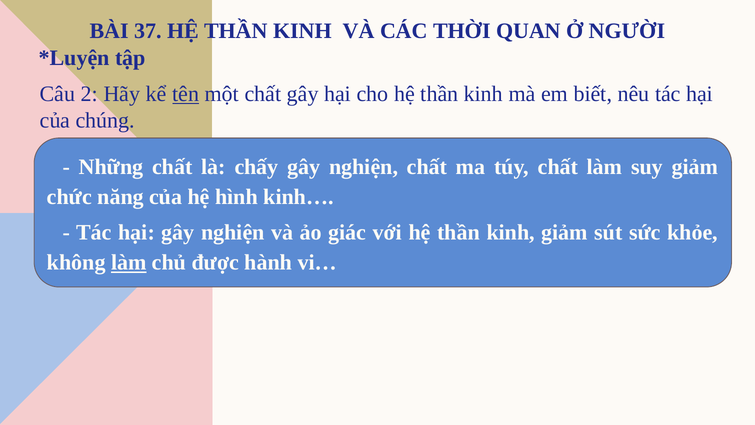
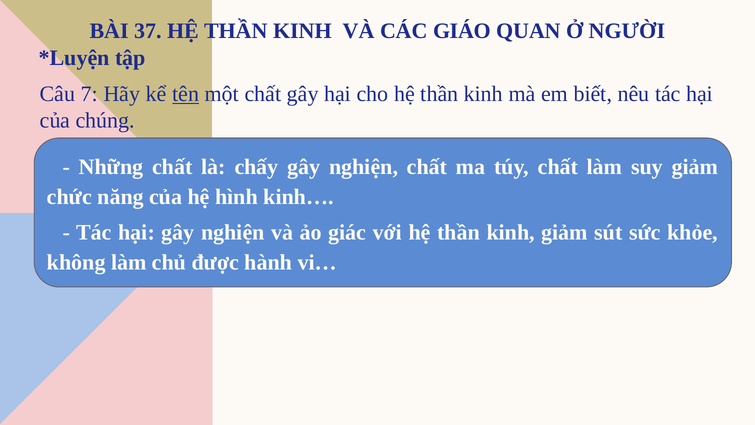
THỜI: THỜI -> GIÁO (462, 31)
2: 2 -> 7 (89, 94)
làm underline: present -> none (129, 262)
